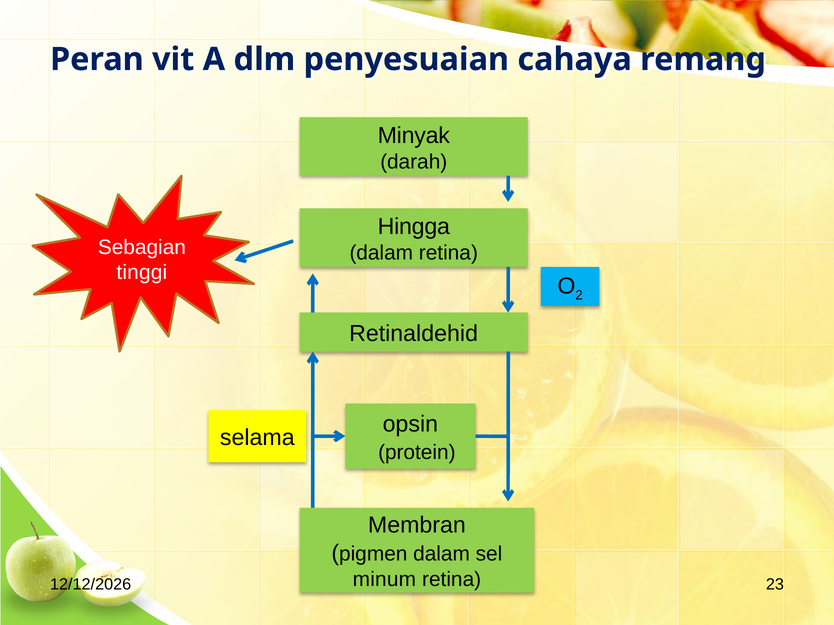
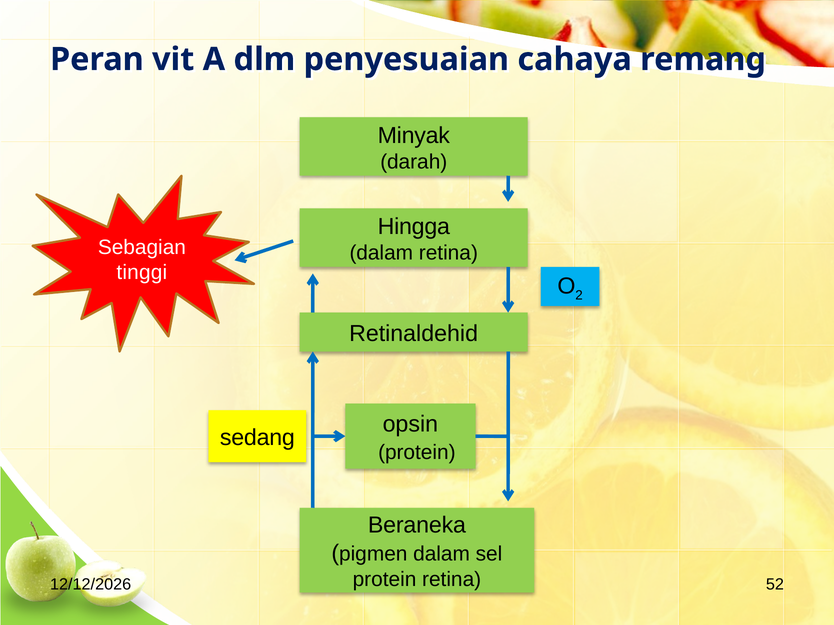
selama: selama -> sedang (257, 438)
Membran: Membran -> Beraneka (417, 526)
minum: minum -> protein (384, 580)
23: 23 -> 52 (775, 585)
